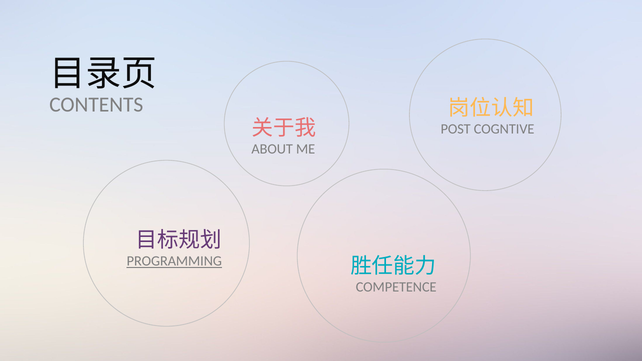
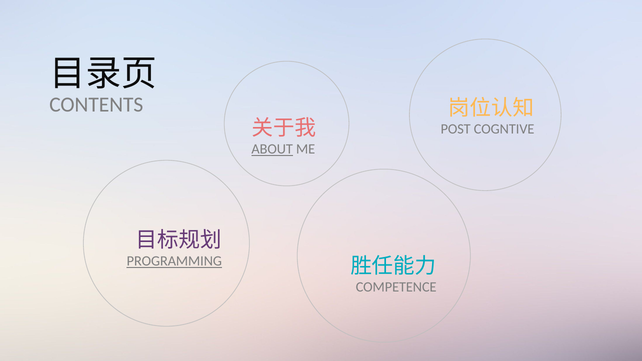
ABOUT underline: none -> present (272, 149)
